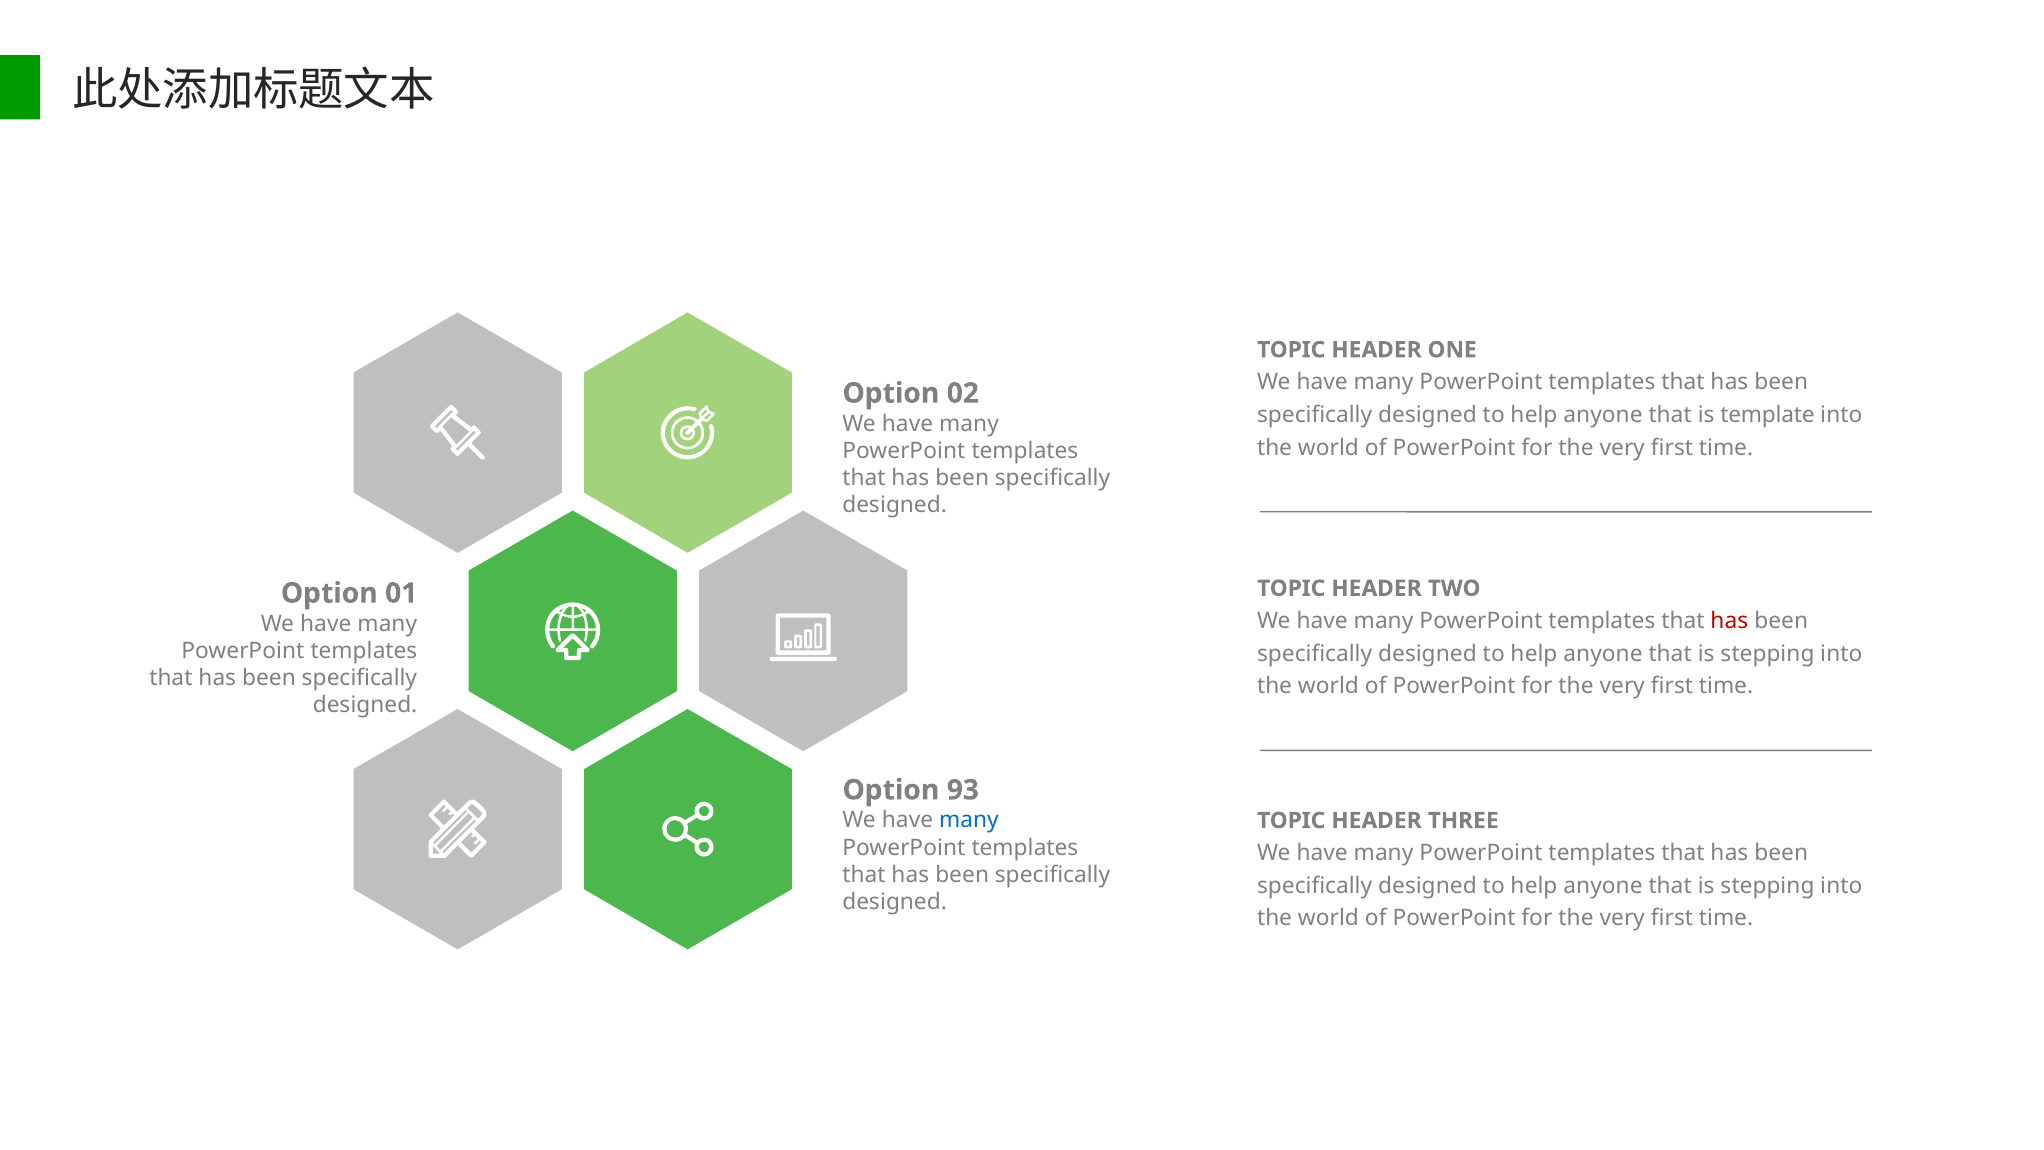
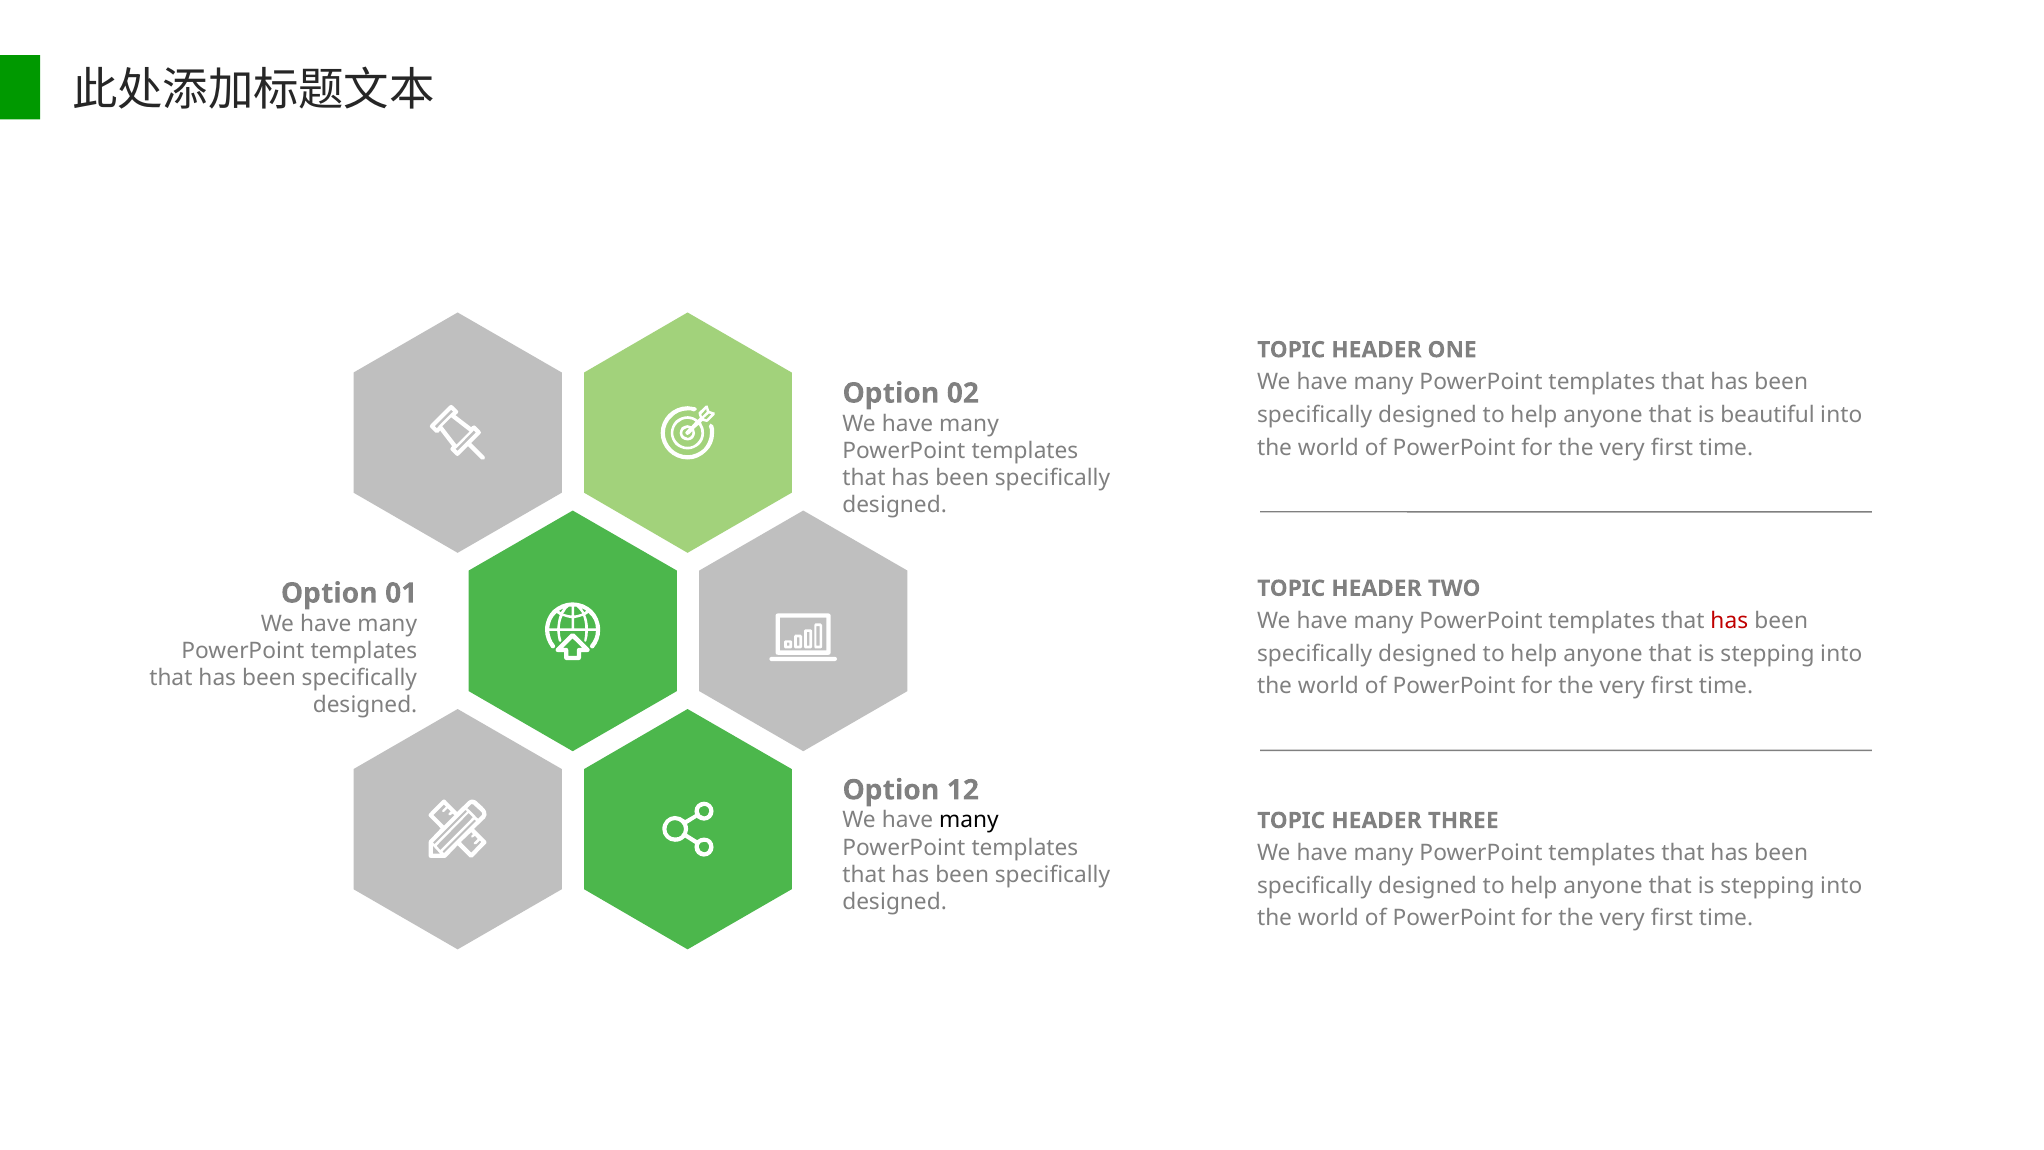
template: template -> beautiful (1767, 415)
93: 93 -> 12 (963, 790)
many colour: blue -> black (969, 820)
